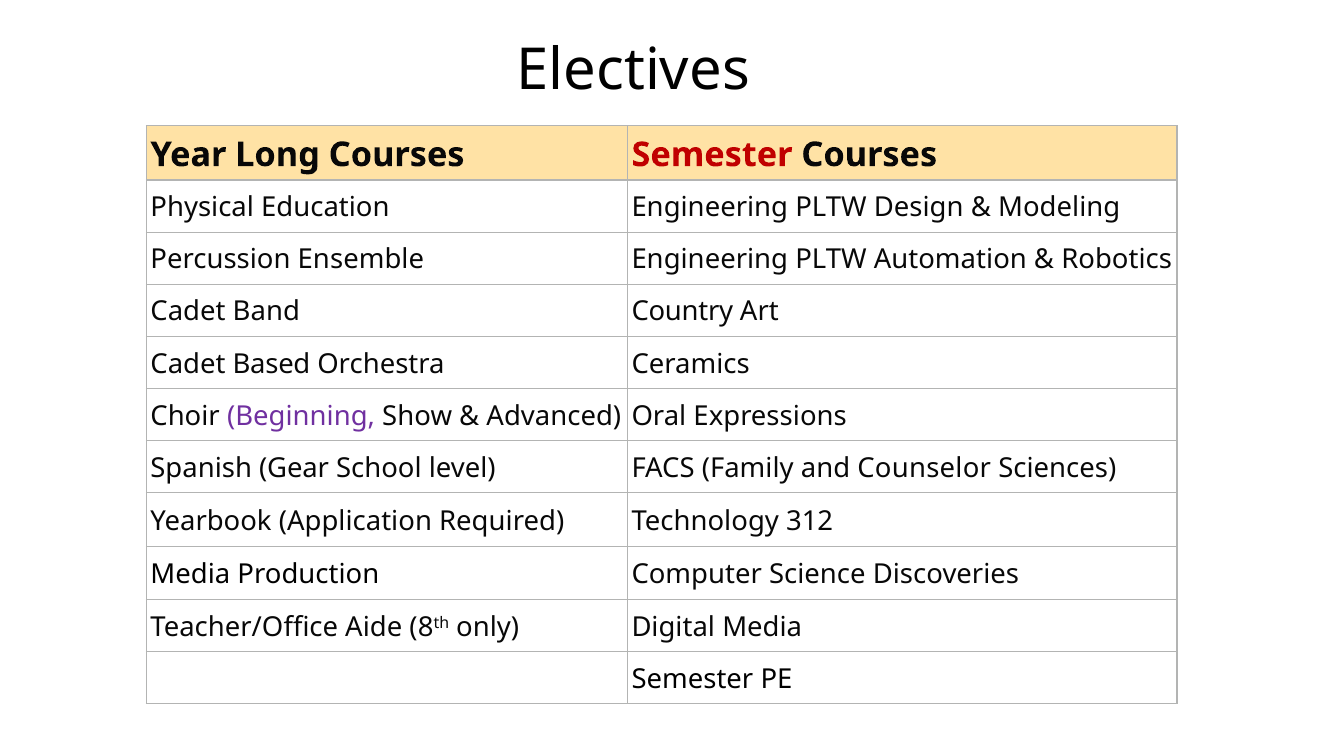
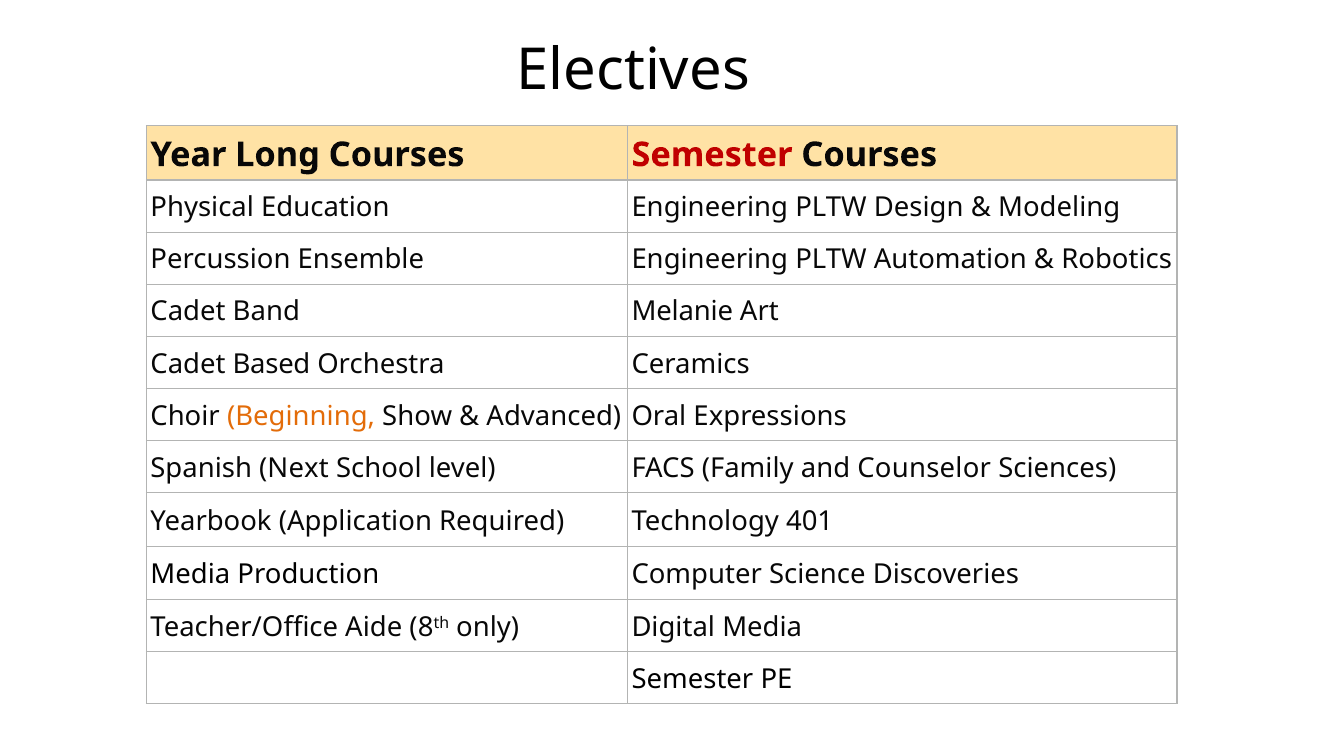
Country: Country -> Melanie (682, 312)
Beginning colour: purple -> orange (301, 416)
Gear: Gear -> Next (294, 468)
312: 312 -> 401 (810, 521)
